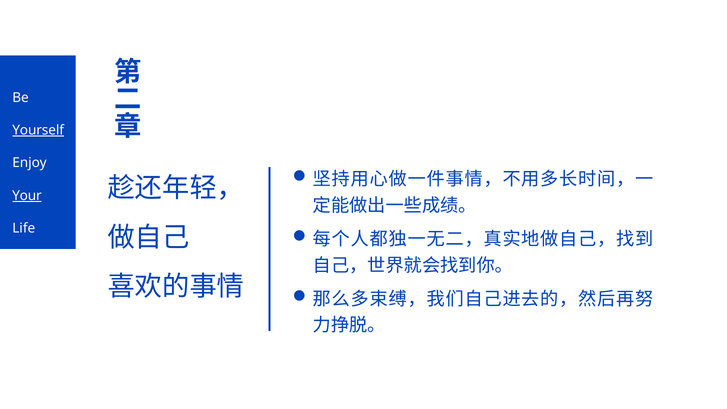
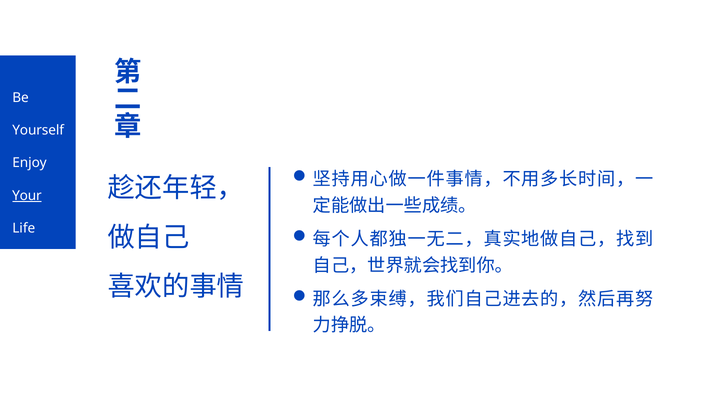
Yourself underline: present -> none (38, 130)
